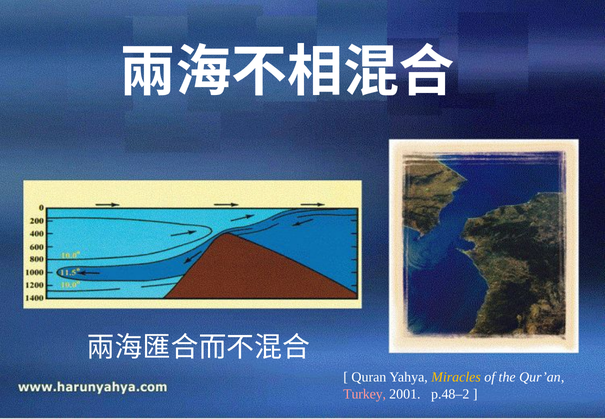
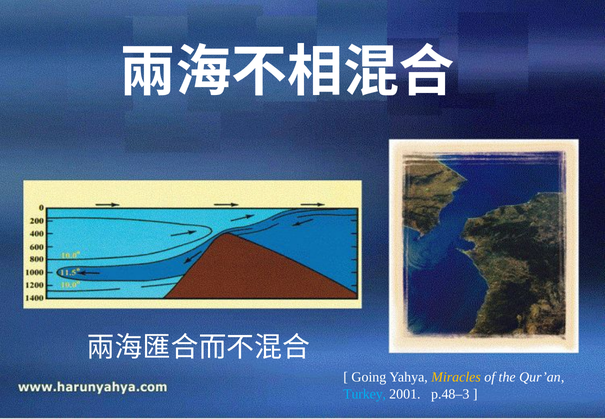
Quran: Quran -> Going (369, 377)
Turkey colour: pink -> light blue (365, 394)
p.48–2: p.48–2 -> p.48–3 (450, 394)
